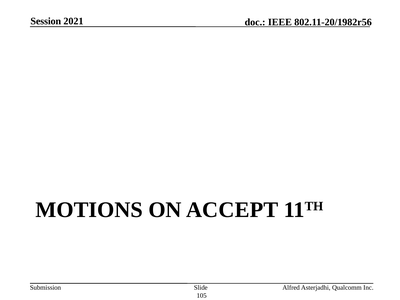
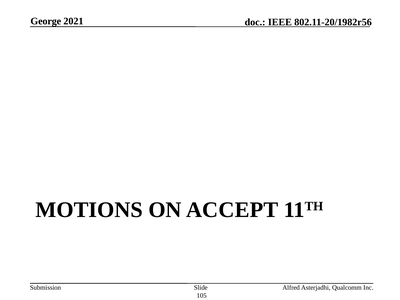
Session: Session -> George (46, 21)
